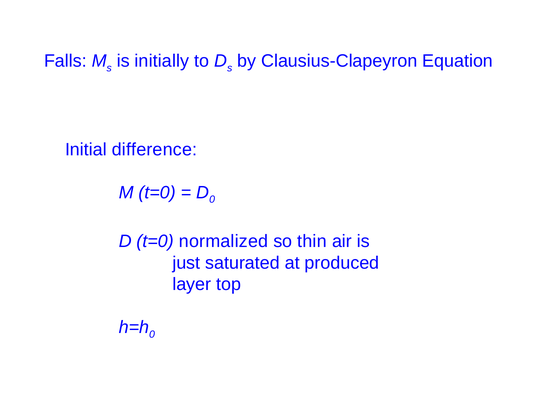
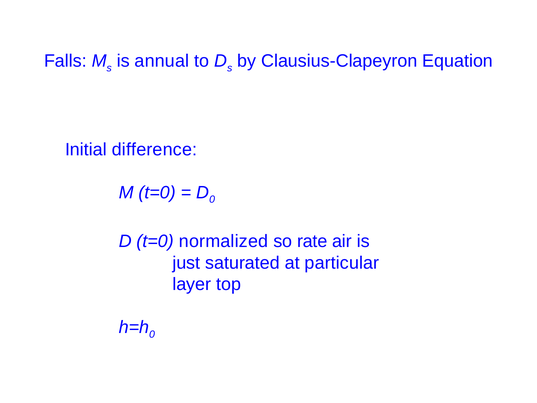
initially: initially -> annual (162, 61)
thin: thin -> rate (312, 241)
produced: produced -> particular (342, 263)
